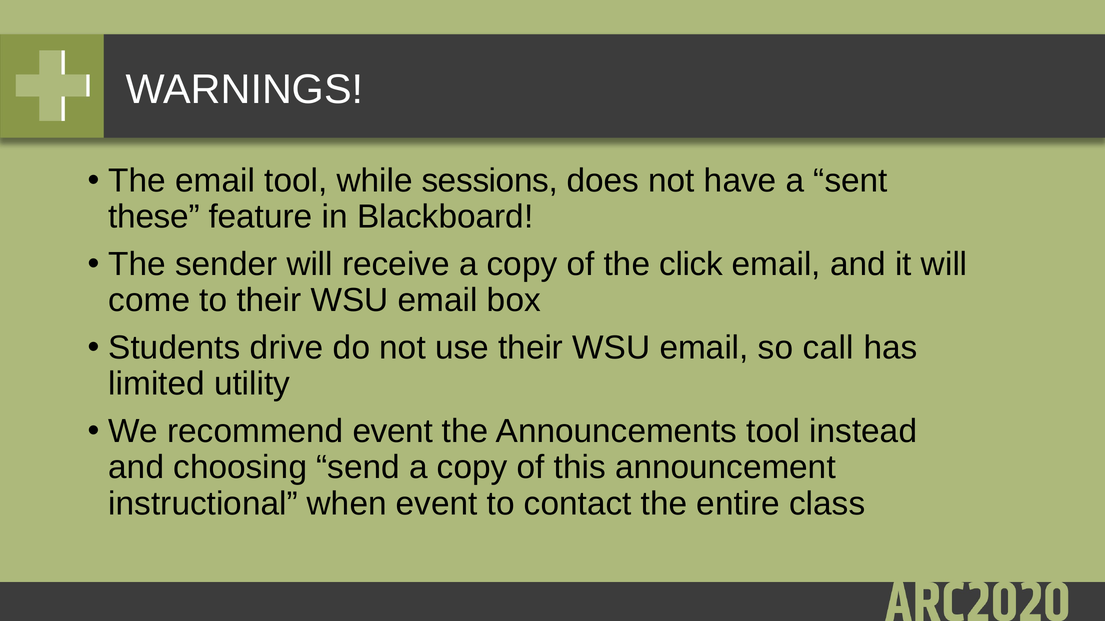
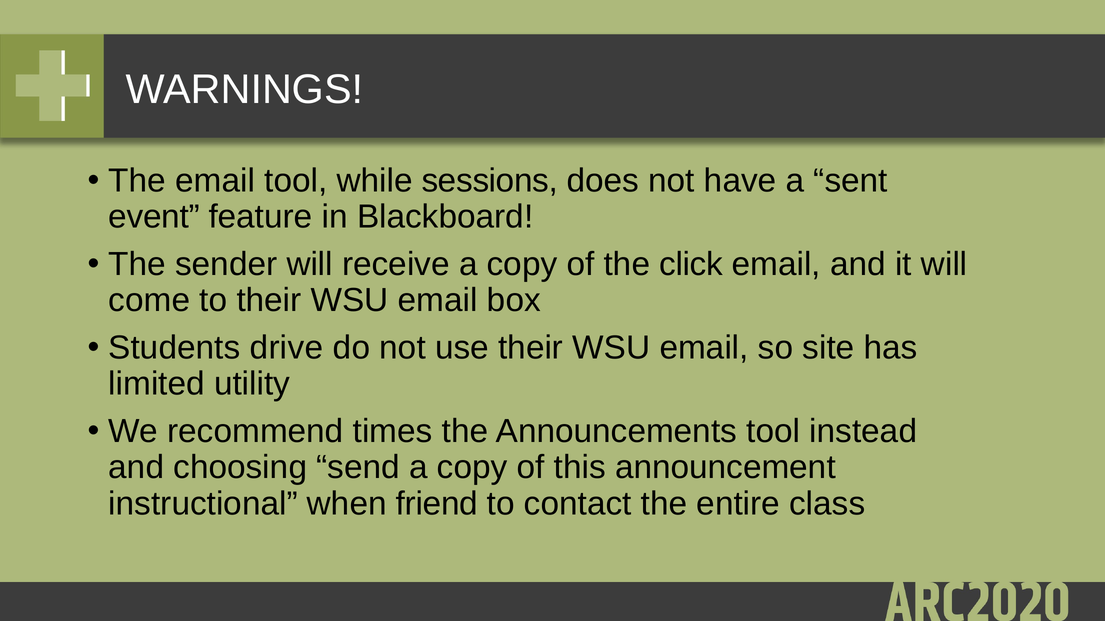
these: these -> event (154, 217)
call: call -> site (828, 348)
recommend event: event -> times (393, 432)
when event: event -> friend (437, 504)
